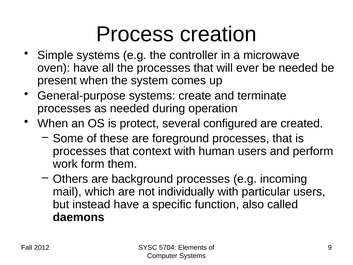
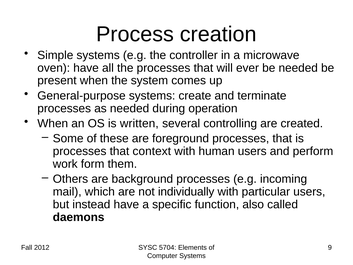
protect: protect -> written (139, 123)
configured: configured -> controlling (230, 123)
